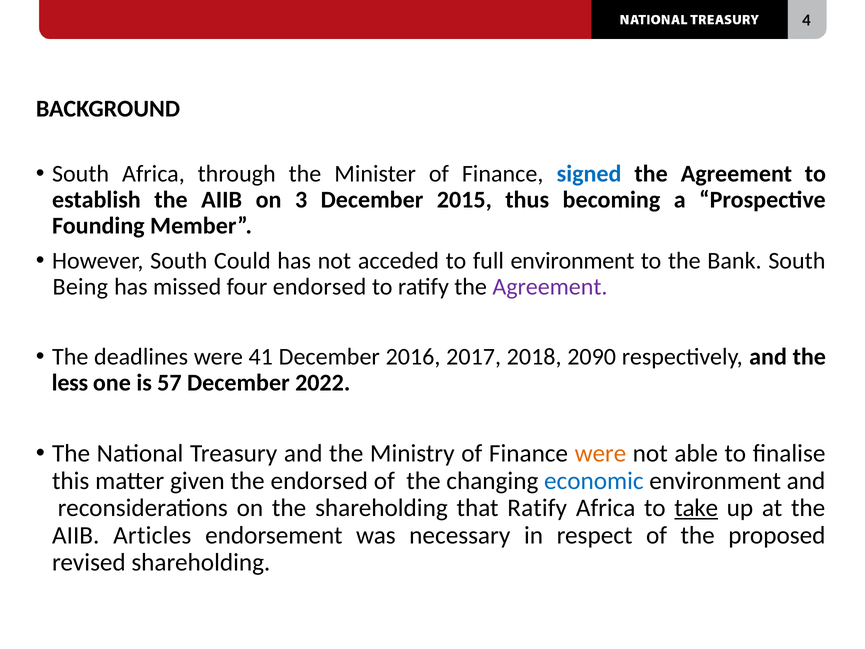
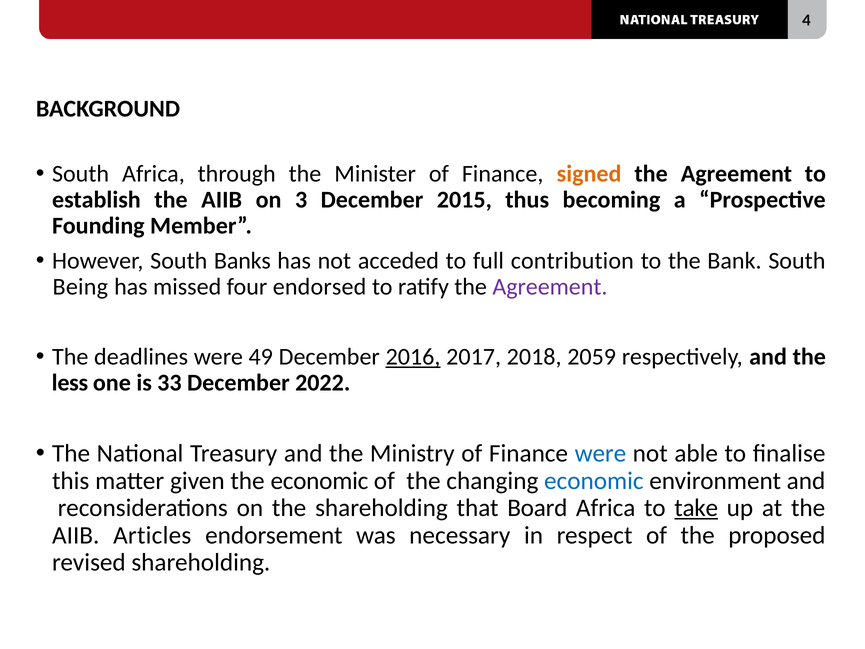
signed colour: blue -> orange (589, 174)
Could: Could -> Banks (242, 261)
full environment: environment -> contribution (572, 261)
41: 41 -> 49 (261, 357)
2016 underline: none -> present (413, 357)
2090: 2090 -> 2059 (592, 357)
57: 57 -> 33 (169, 383)
were colour: orange -> blue (600, 453)
the endorsed: endorsed -> economic (319, 480)
that Ratify: Ratify -> Board (537, 508)
